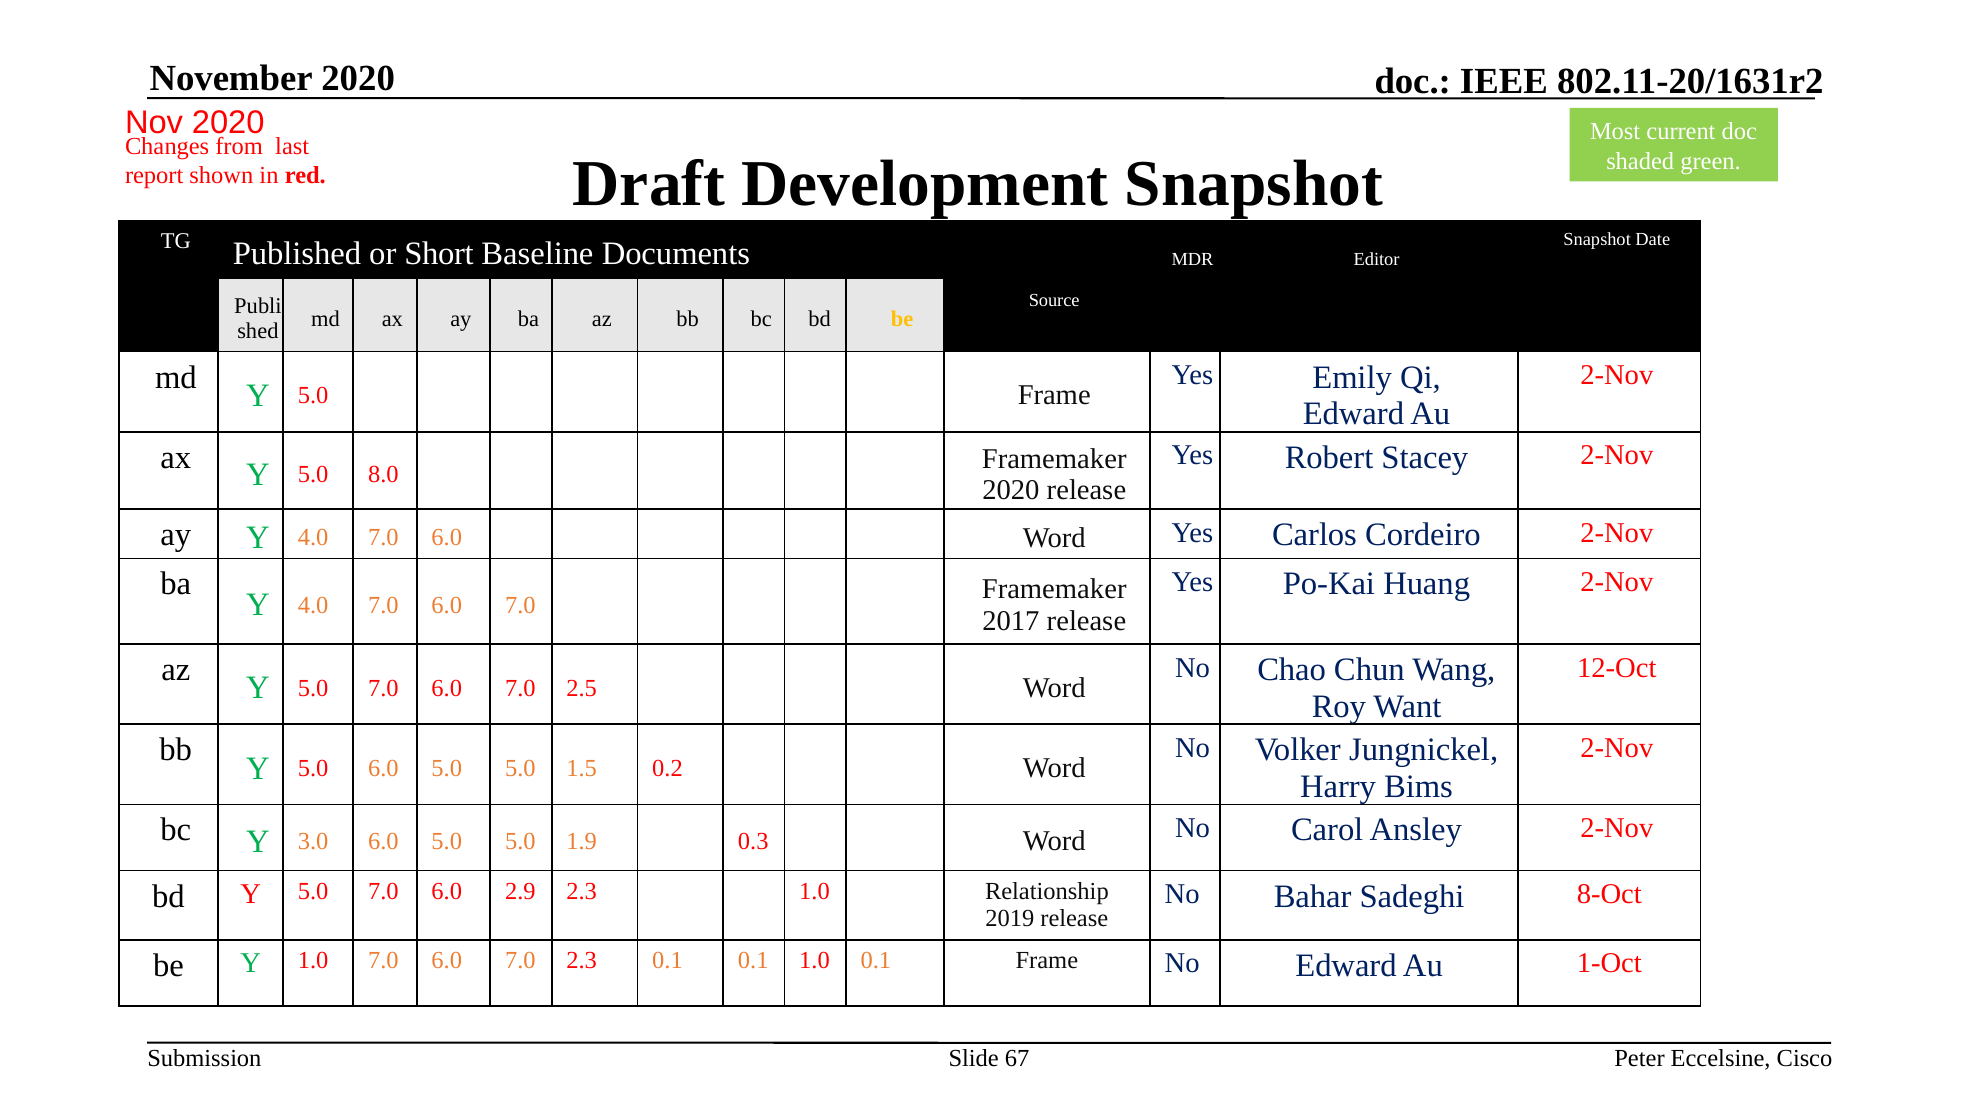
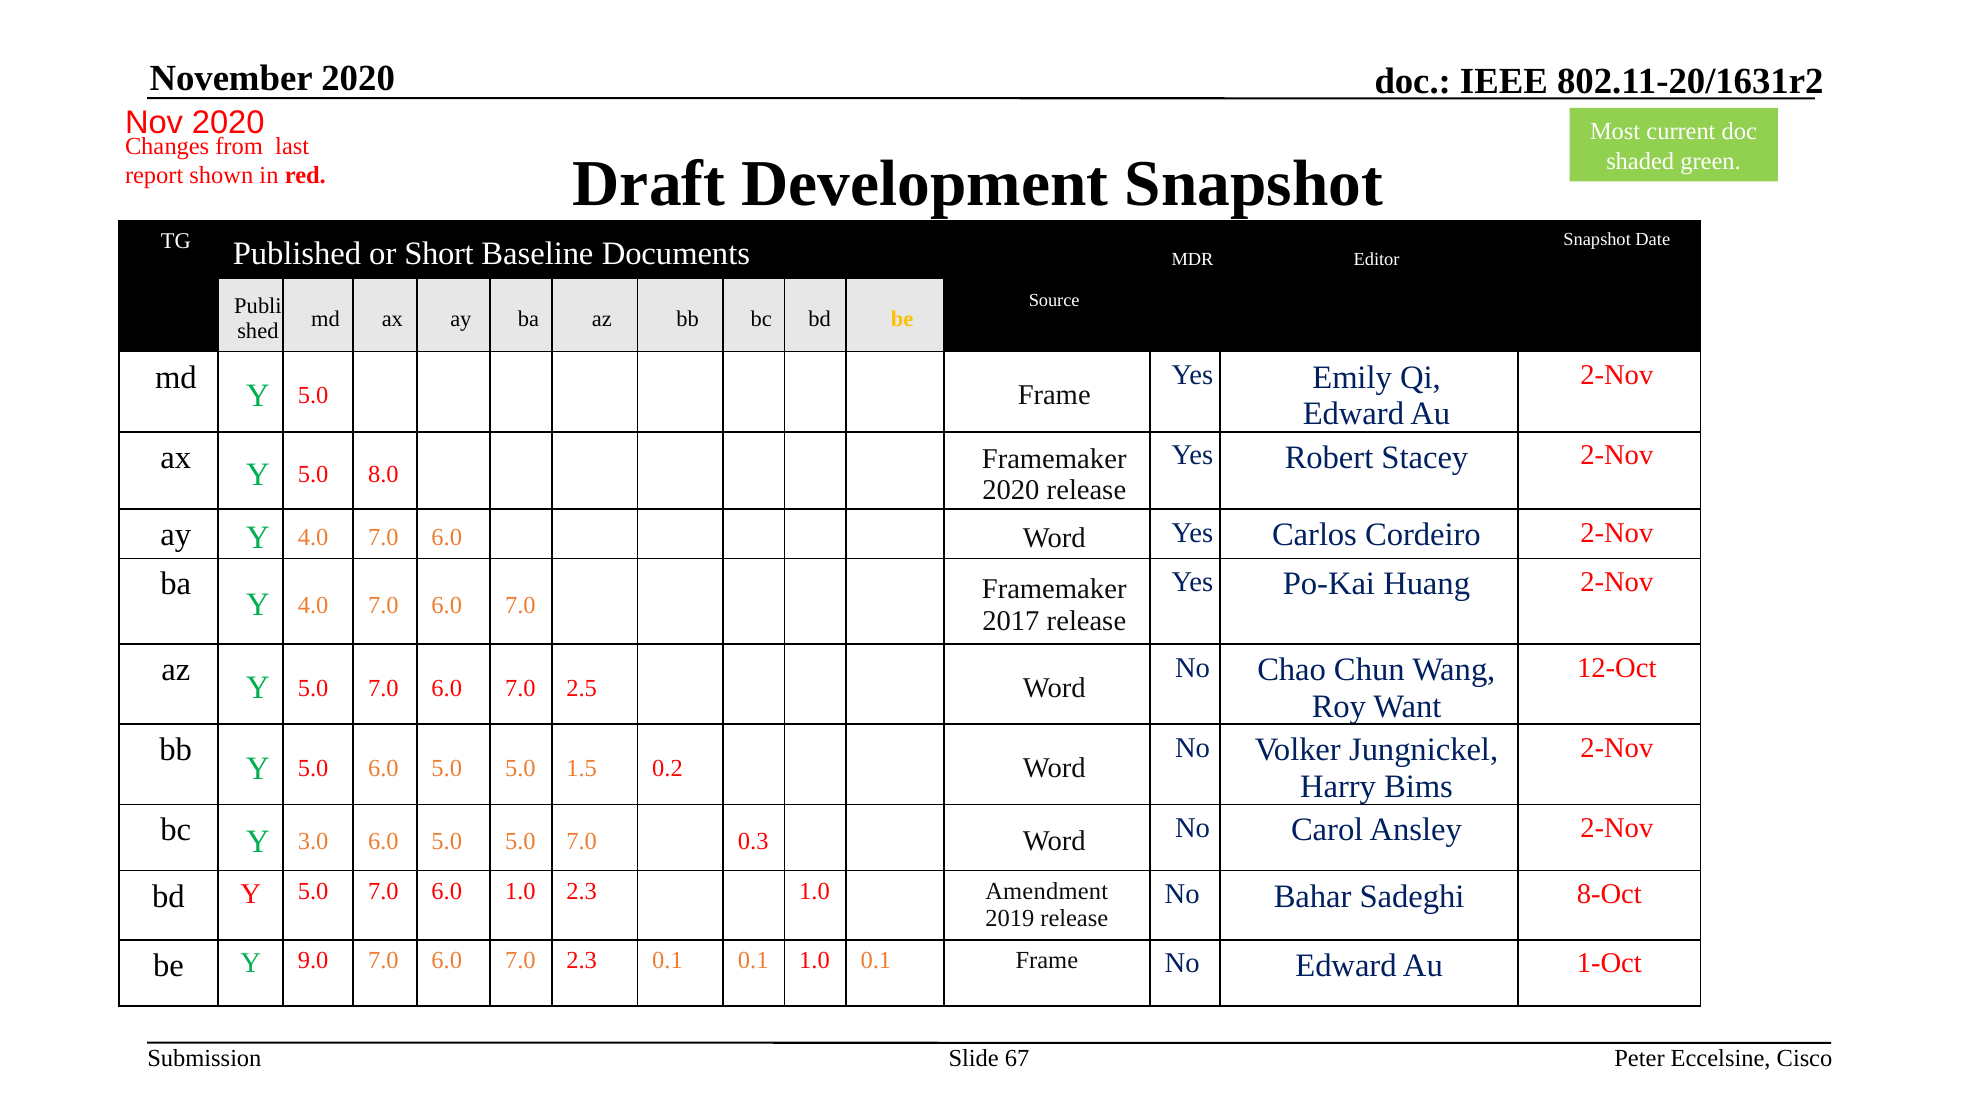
5.0 5.0 1.9: 1.9 -> 7.0 (582, 841)
6.0 2.9: 2.9 -> 1.0 (520, 891)
Relationship: Relationship -> Amendment (1047, 891)
Y 1.0: 1.0 -> 9.0 (313, 960)
